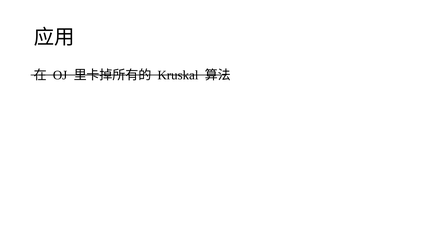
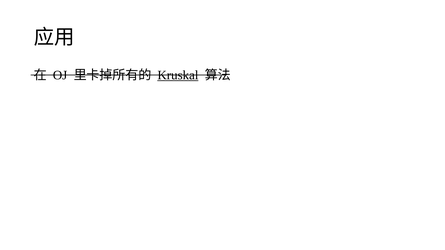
Kruskal underline: none -> present (178, 75)
